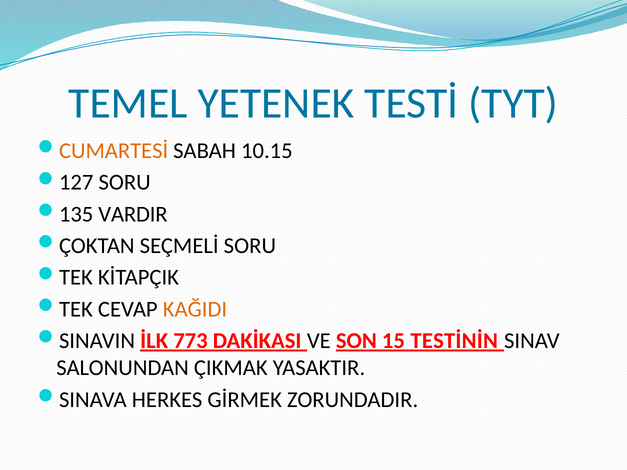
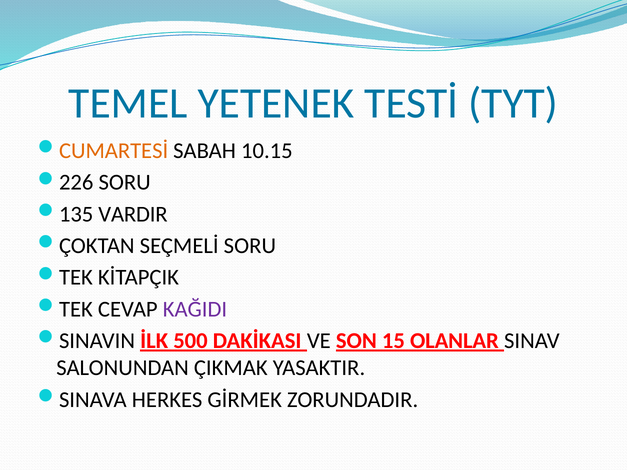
127: 127 -> 226 (76, 183)
KAĞIDI colour: orange -> purple (195, 309)
773: 773 -> 500 (190, 341)
TESTİNİN: TESTİNİN -> OLANLAR (454, 341)
